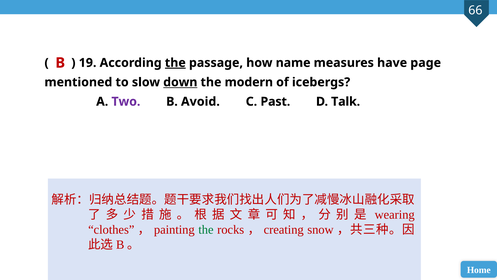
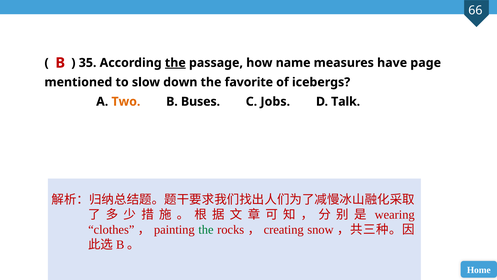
19: 19 -> 35 (88, 63)
down underline: present -> none (180, 82)
modern: modern -> favorite (249, 82)
Two colour: purple -> orange (126, 101)
Avoid: Avoid -> Buses (201, 101)
Past: Past -> Jobs (275, 101)
